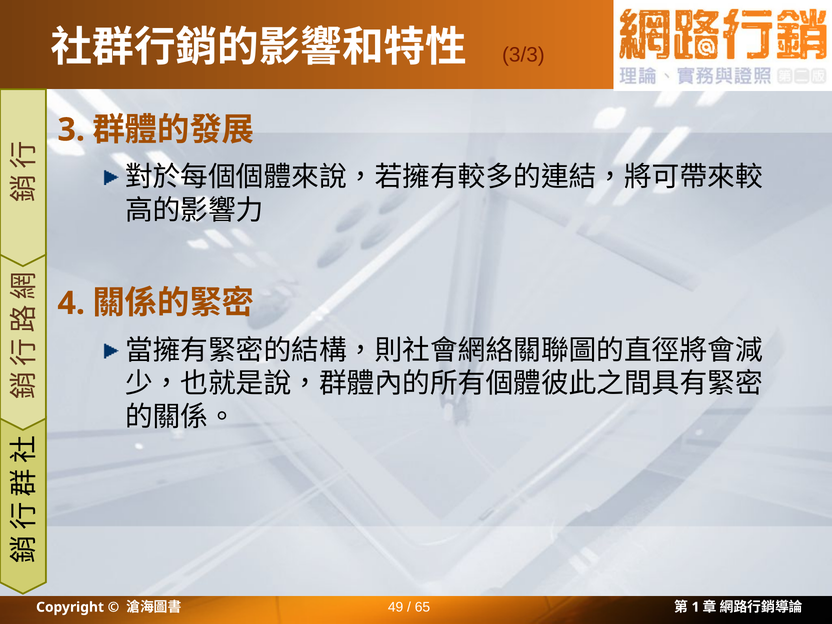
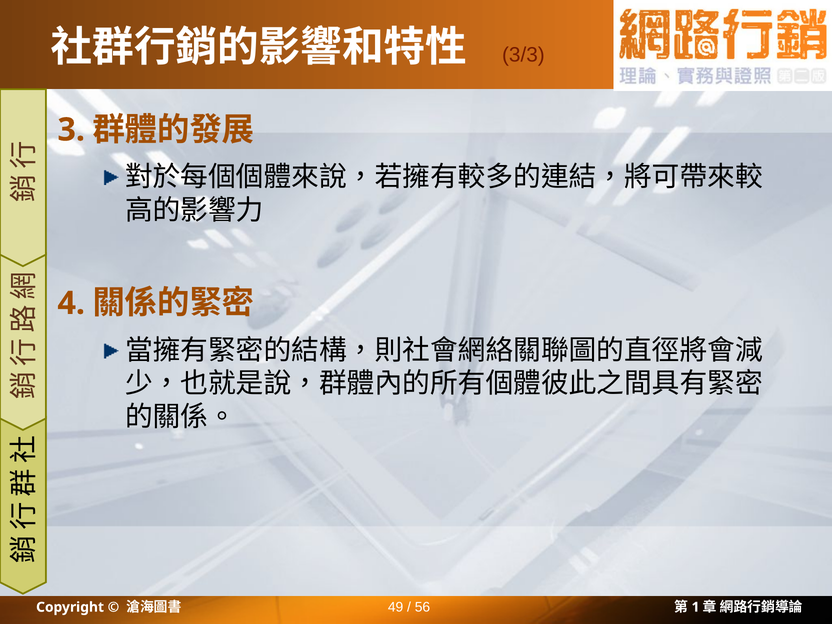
65: 65 -> 56 (422, 607)
